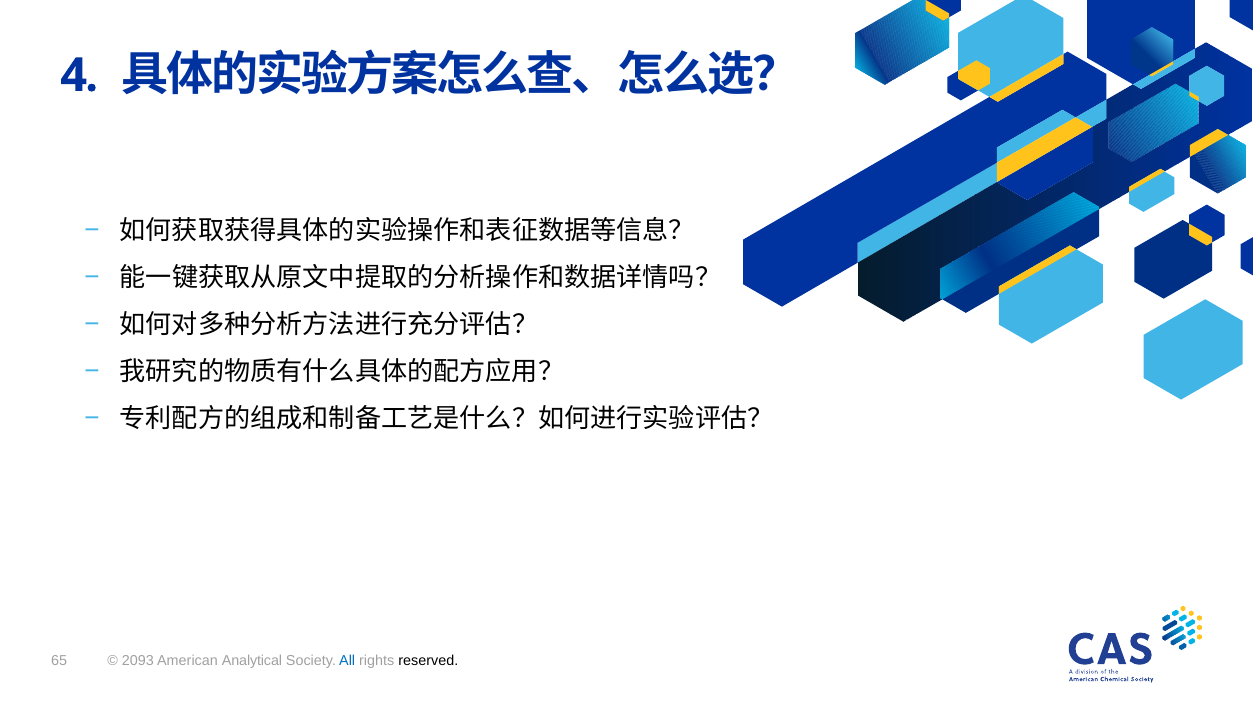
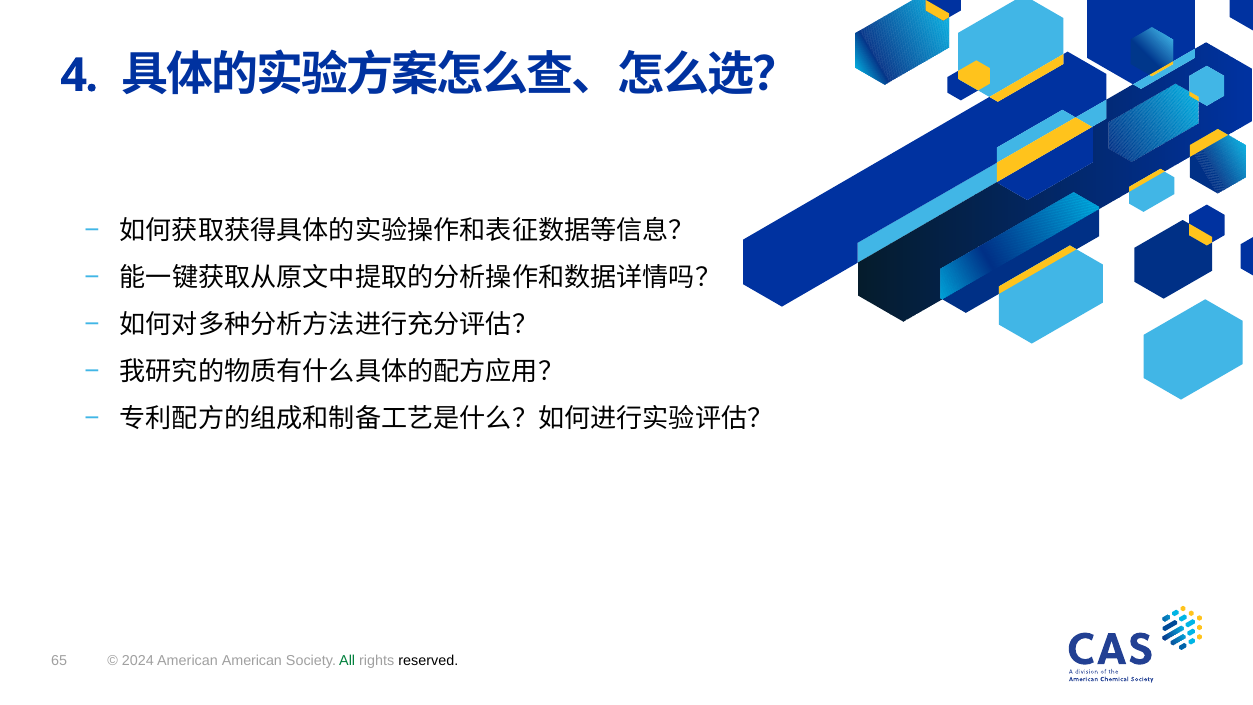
2093: 2093 -> 2024 (138, 661)
American Analytical: Analytical -> American (252, 661)
All colour: blue -> green (347, 661)
